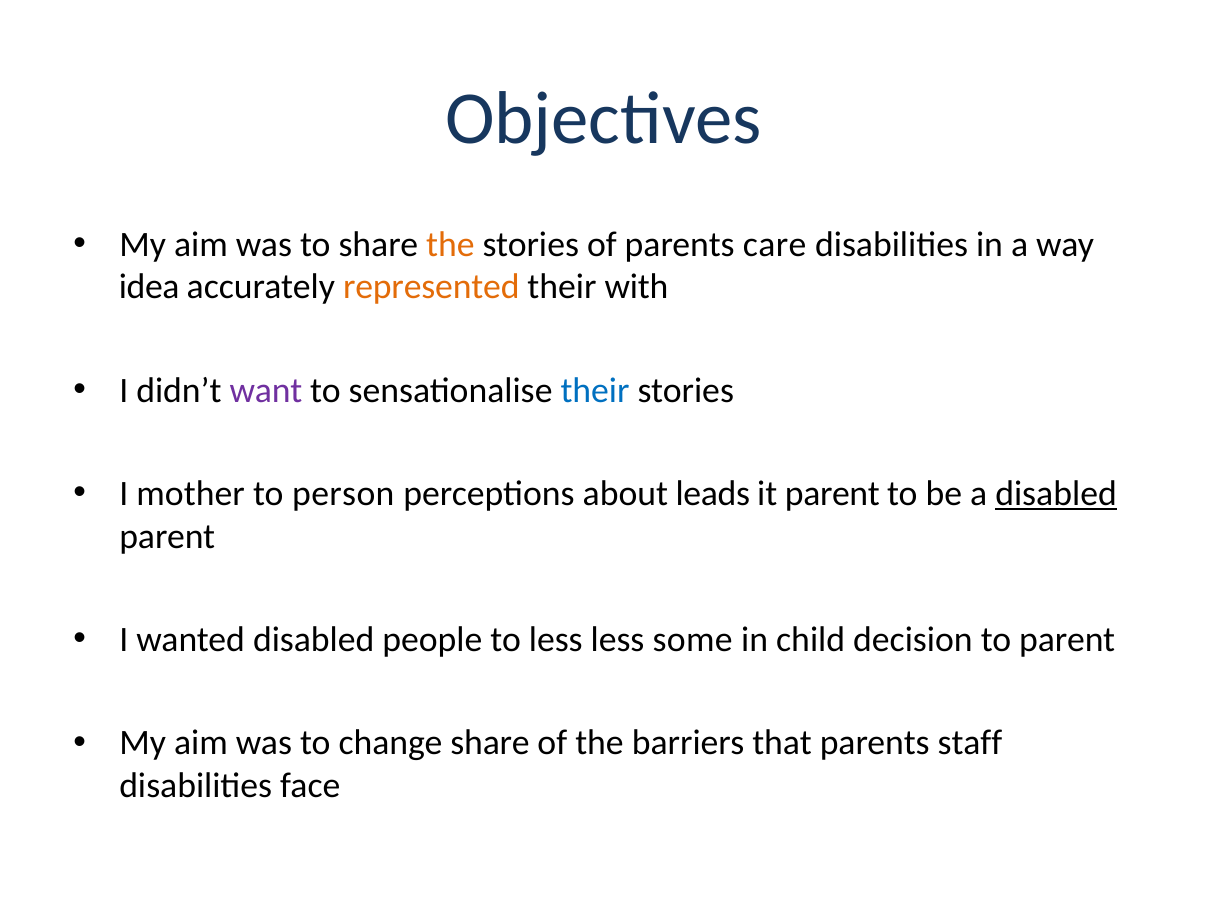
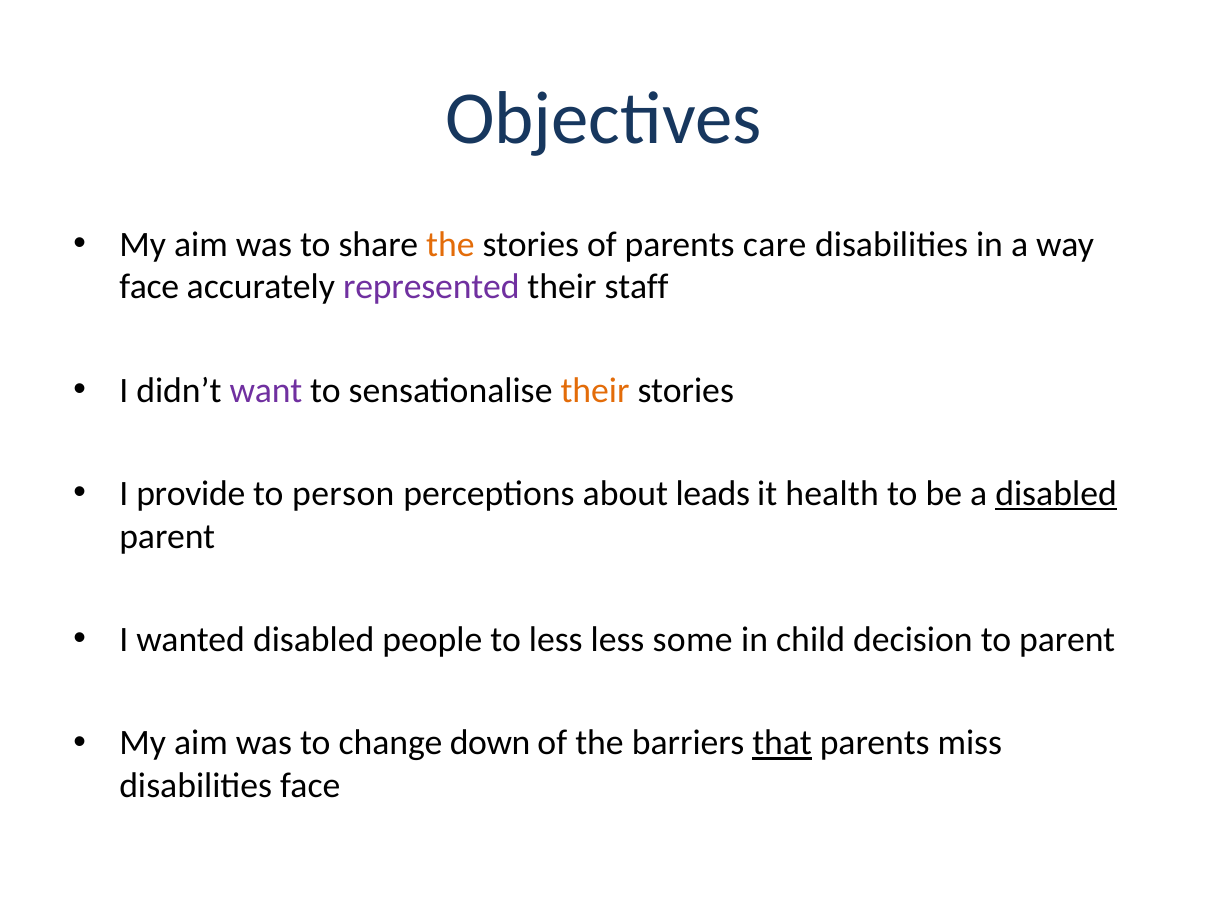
idea: idea -> face (149, 287)
represented colour: orange -> purple (431, 287)
with: with -> staff (637, 287)
their colour: blue -> orange (595, 390)
mother: mother -> provide (191, 494)
it parent: parent -> health (832, 494)
change share: share -> down (490, 743)
that underline: none -> present (782, 743)
staff: staff -> miss (970, 743)
